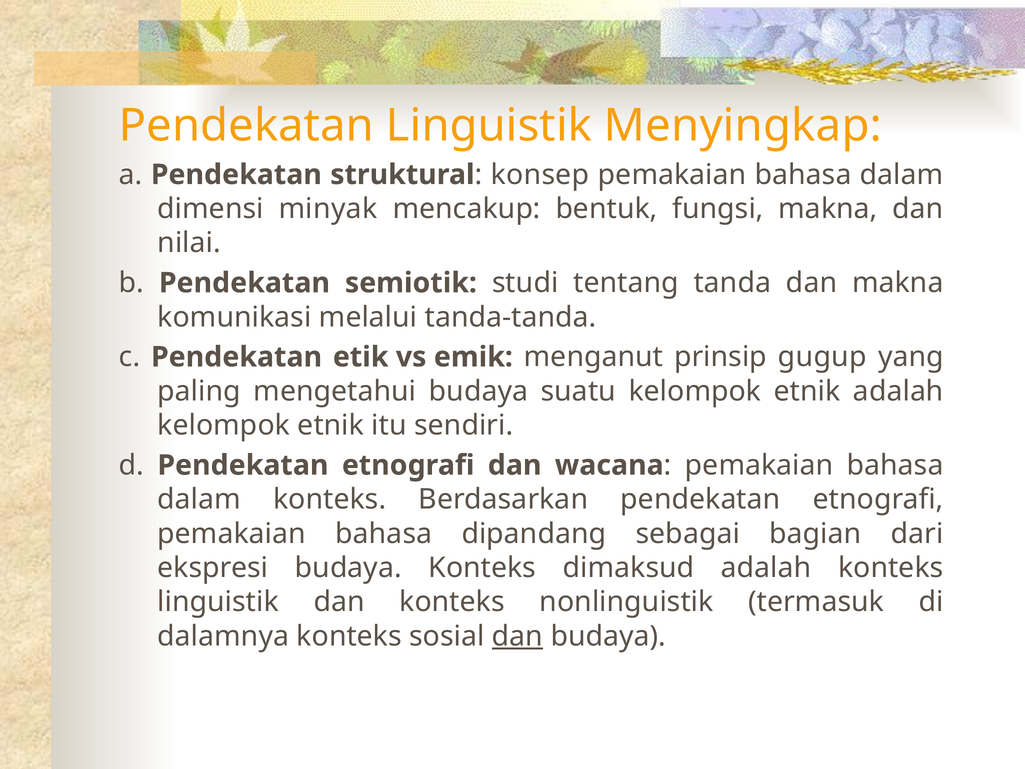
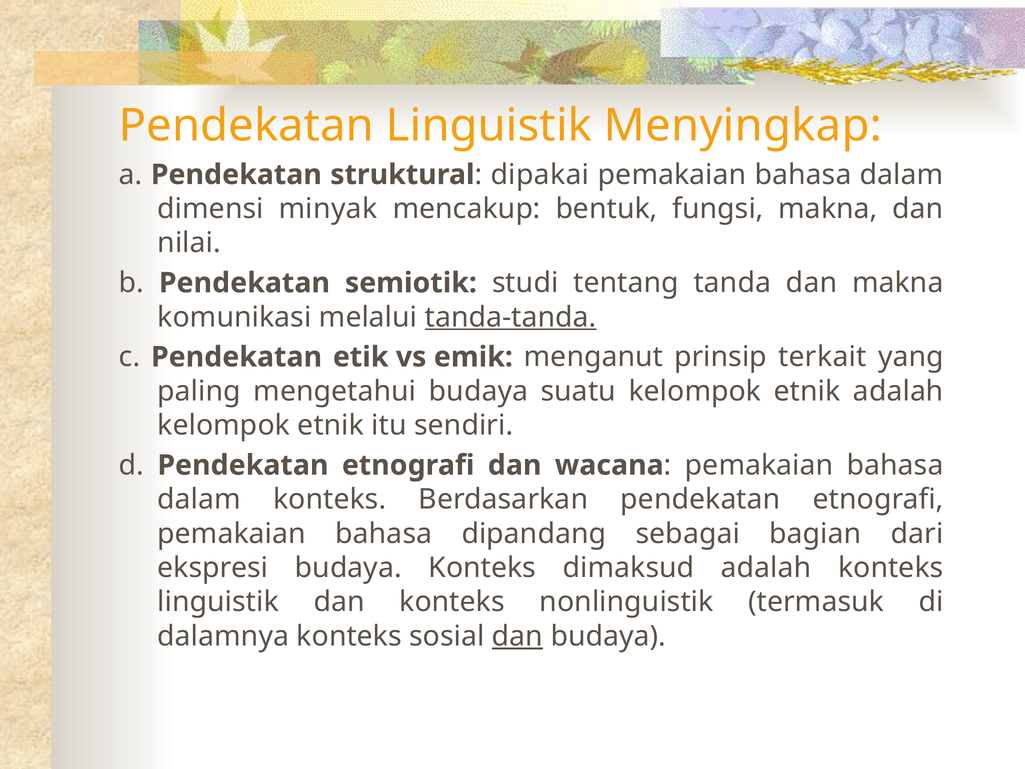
konsep: konsep -> dipakai (540, 175)
tanda-tanda underline: none -> present (511, 317)
gugup: gugup -> terkait (822, 357)
